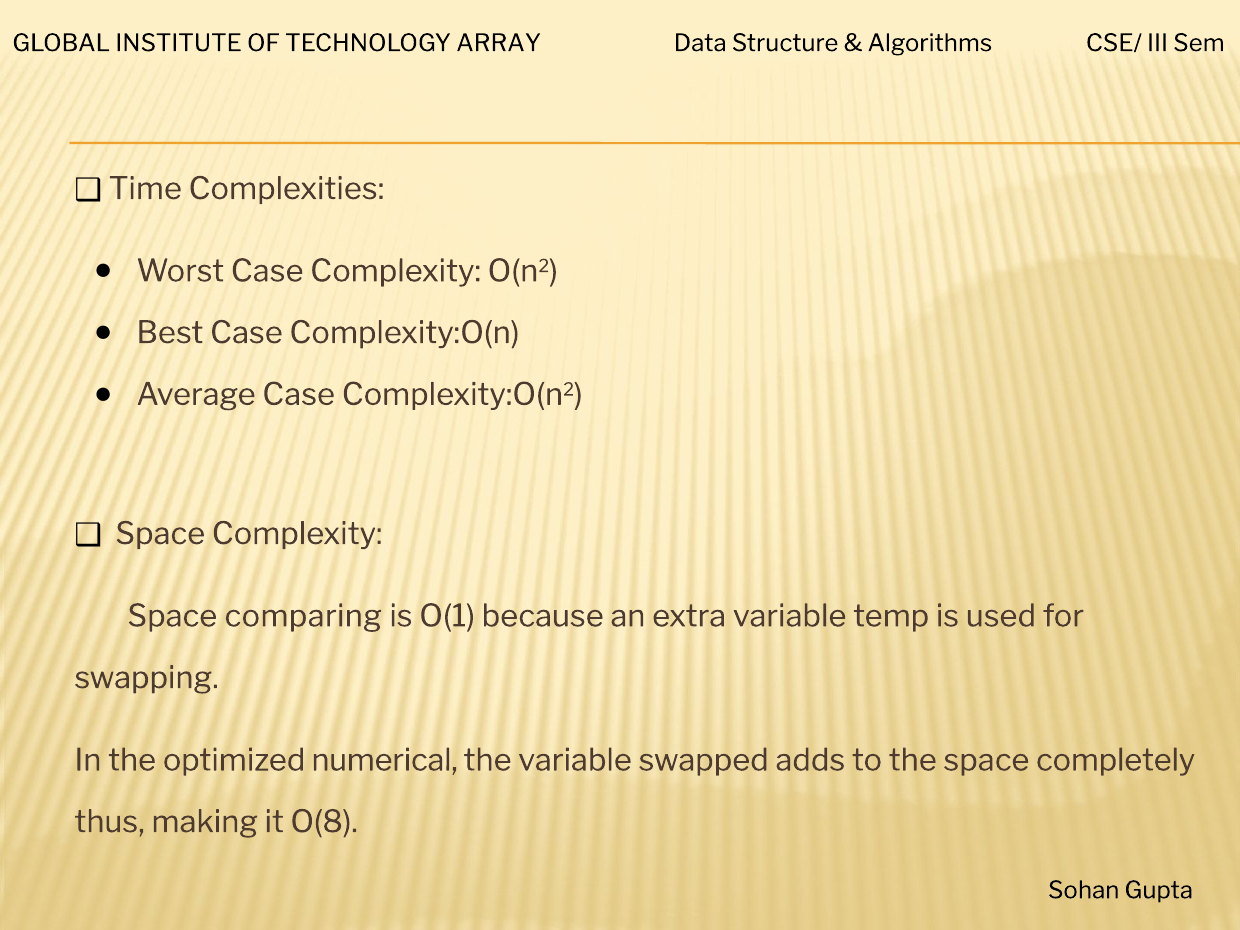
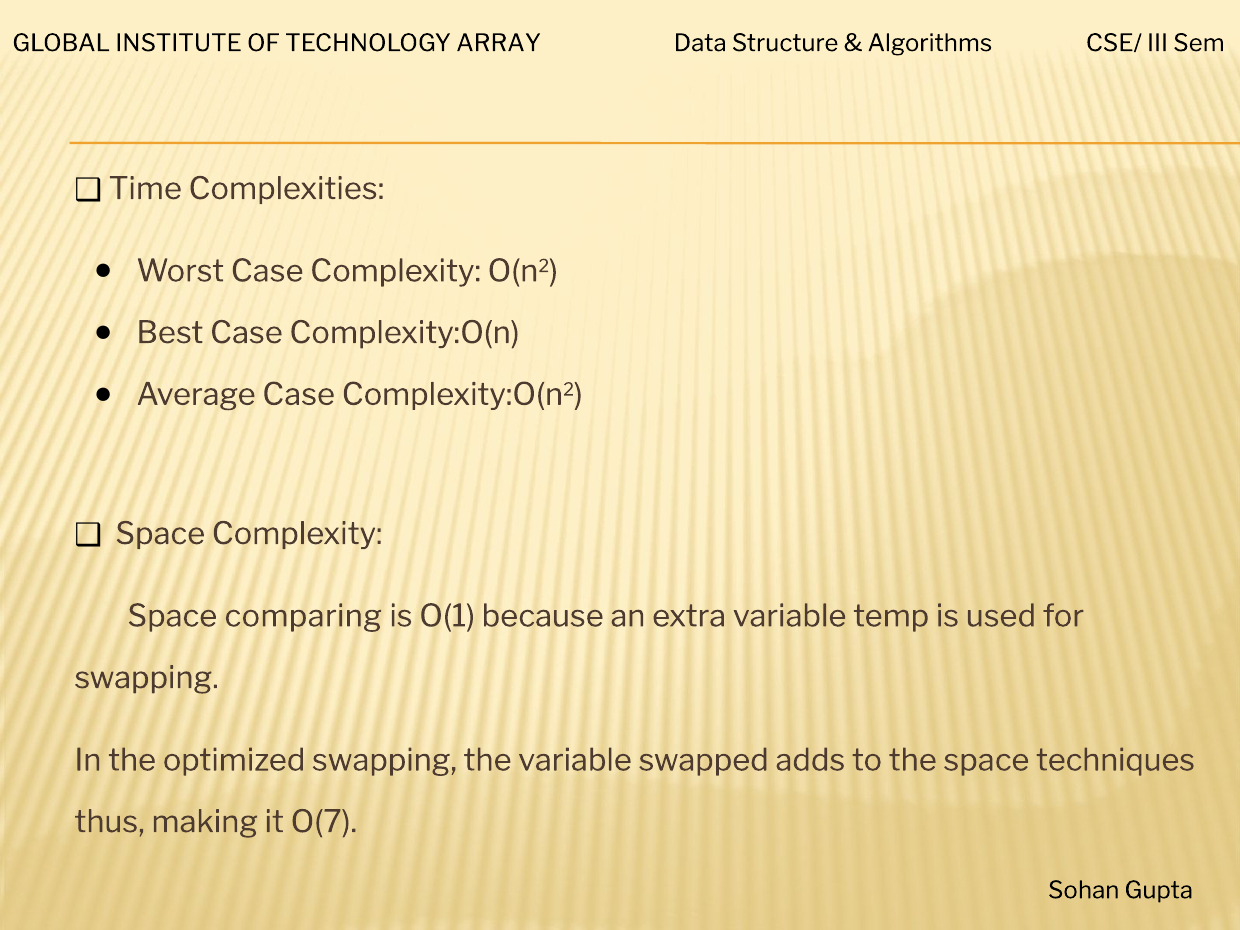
optimized numerical: numerical -> swapping (384, 760)
completely: completely -> techniques (1116, 760)
O(8: O(8 -> O(7 (324, 822)
